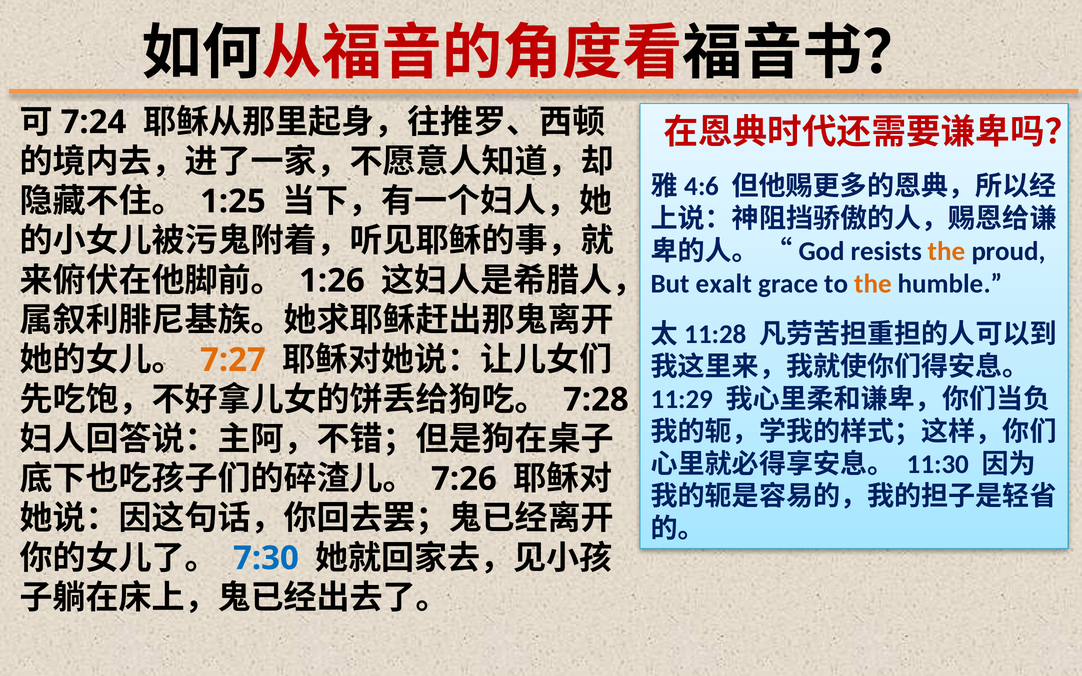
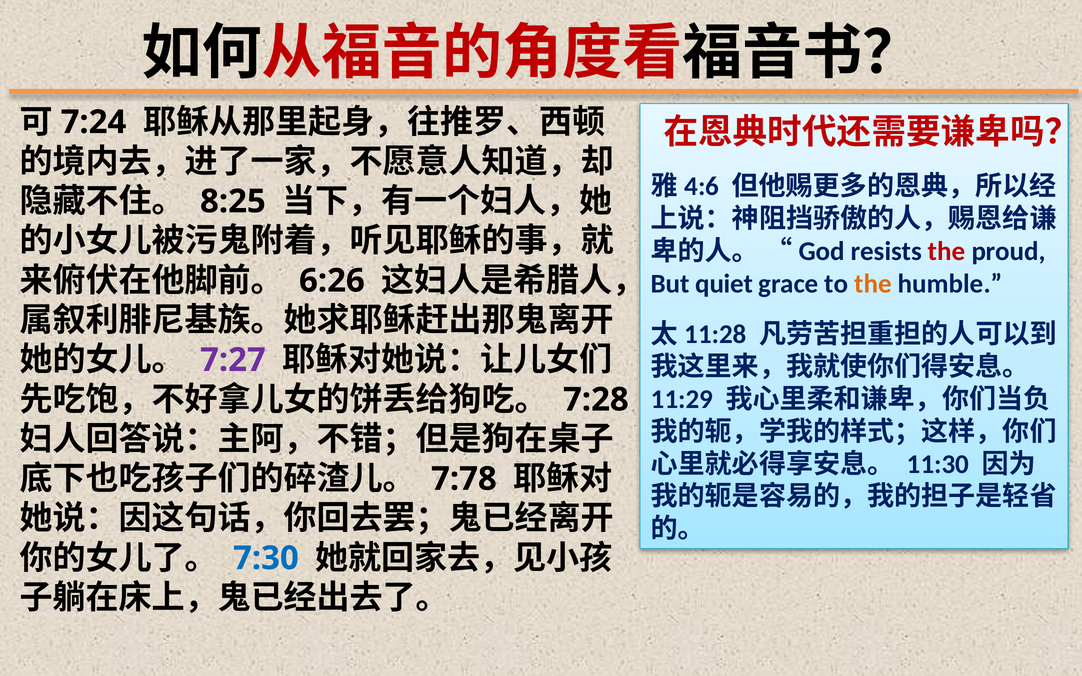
1:25: 1:25 -> 8:25 (233, 201)
the colour: orange -> red (947, 252)
1:26: 1:26 -> 6:26 (332, 281)
exalt: exalt -> quiet (724, 284)
7:27 colour: orange -> purple (233, 360)
7:26: 7:26 -> 7:78 (464, 479)
